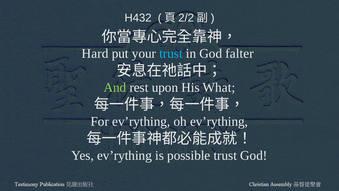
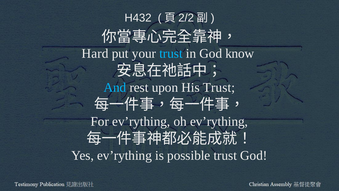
falter: falter -> know (240, 54)
And colour: light green -> light blue (115, 87)
His What: What -> Trust (219, 87)
